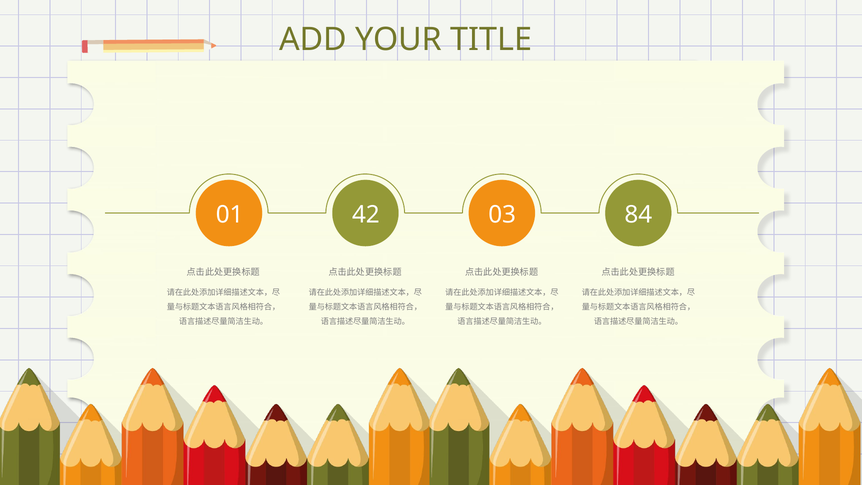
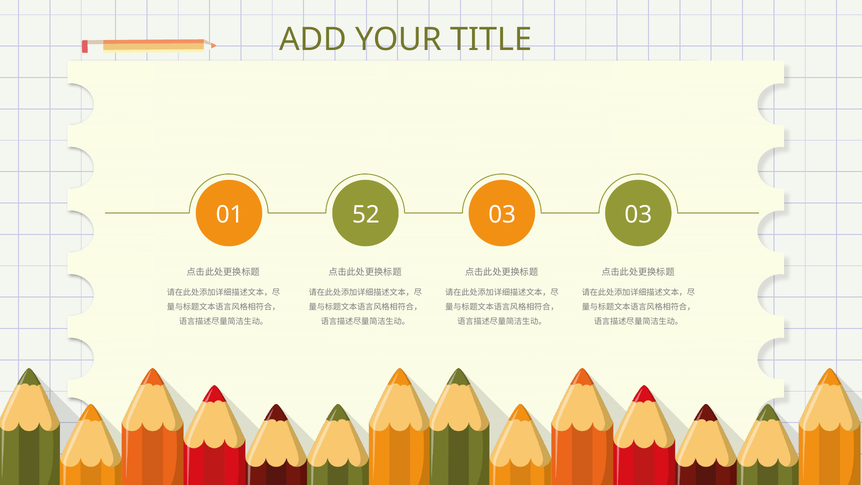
42: 42 -> 52 (366, 214)
03 84: 84 -> 03 (638, 214)
